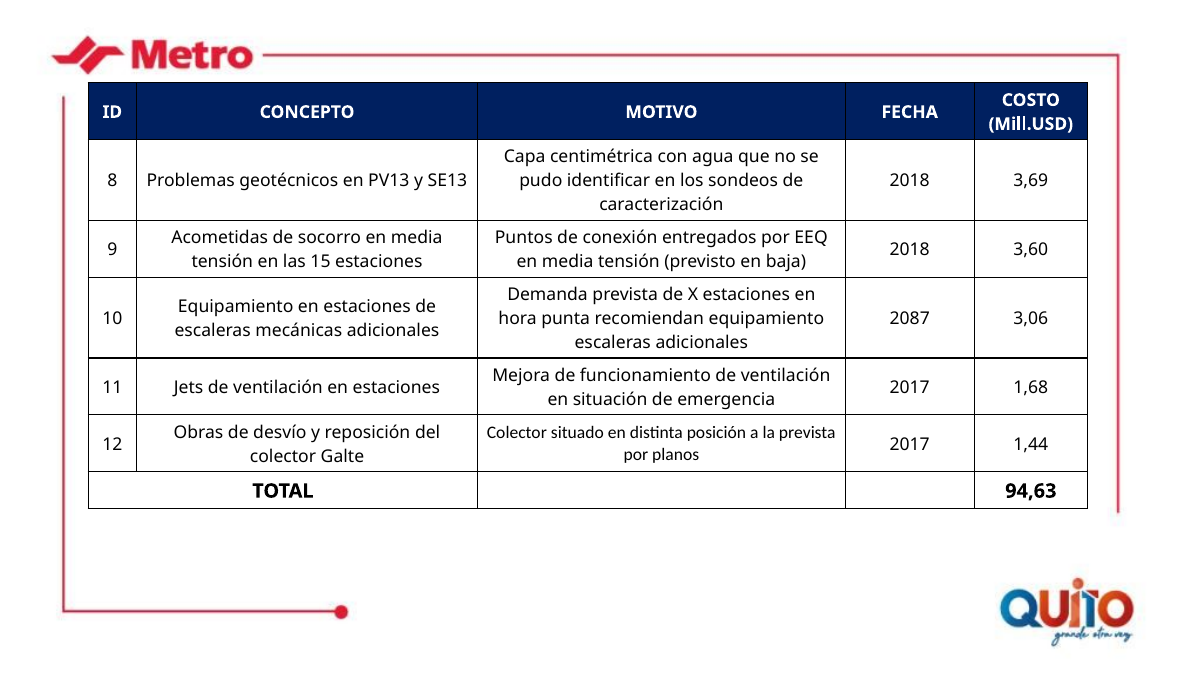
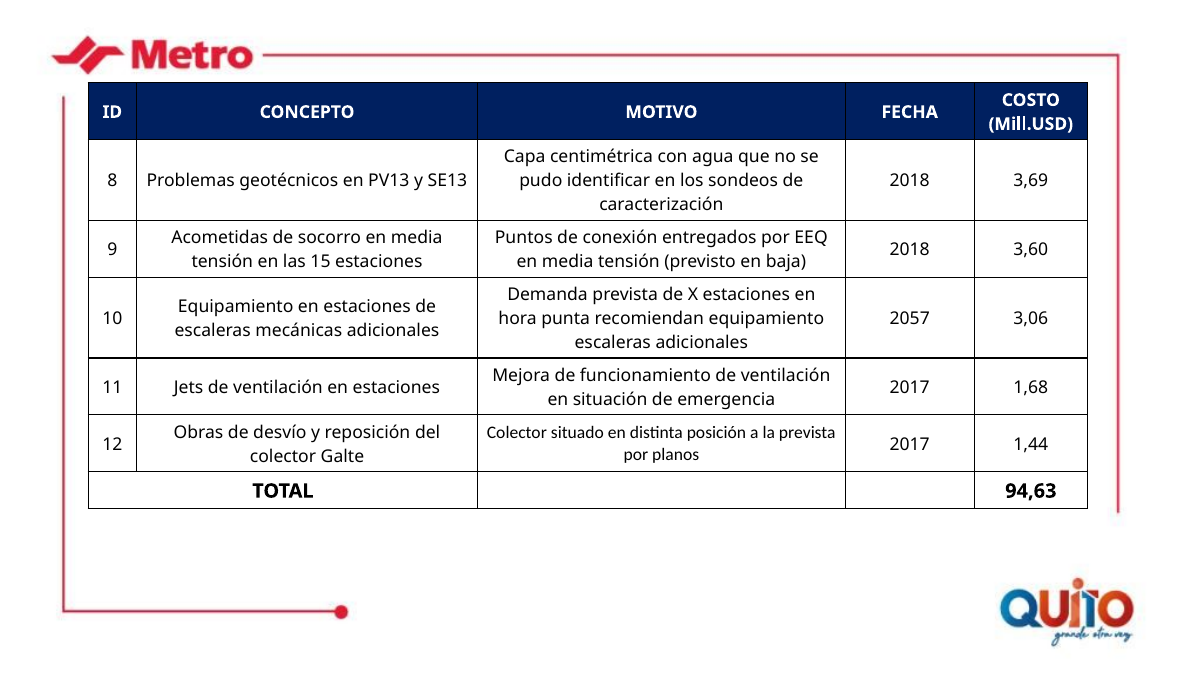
2087: 2087 -> 2057 (910, 319)
